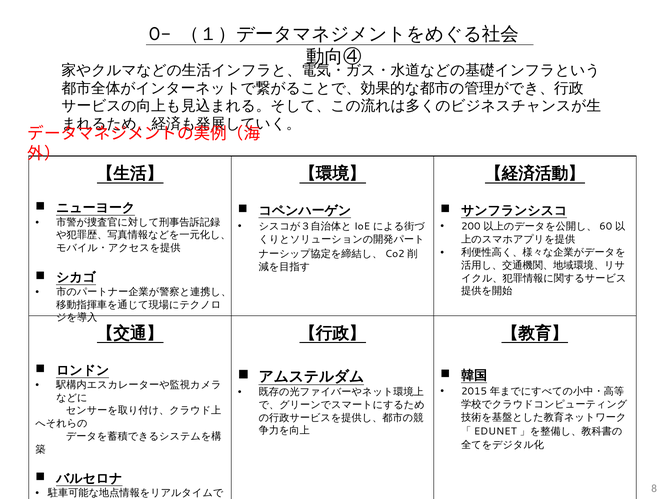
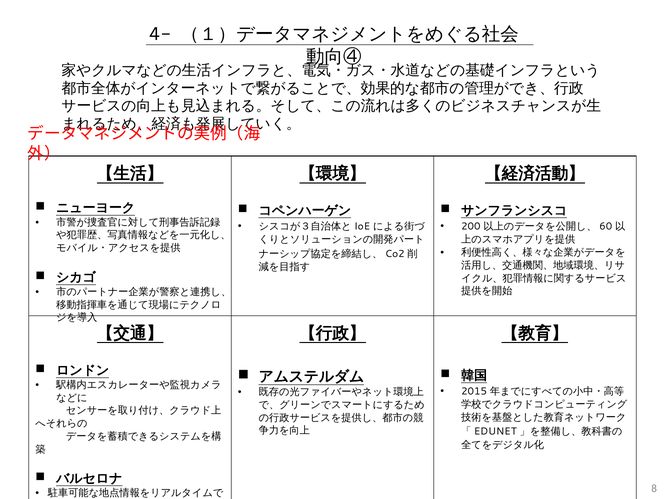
0-: 0- -> 4- (160, 34)
